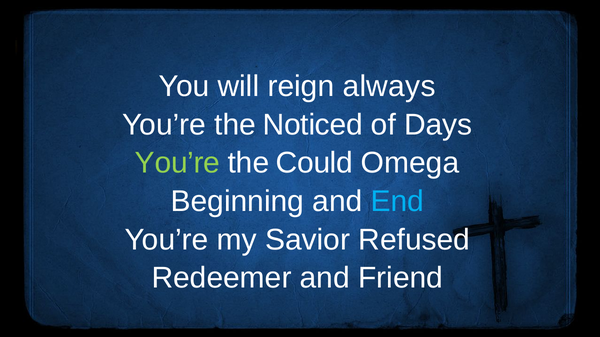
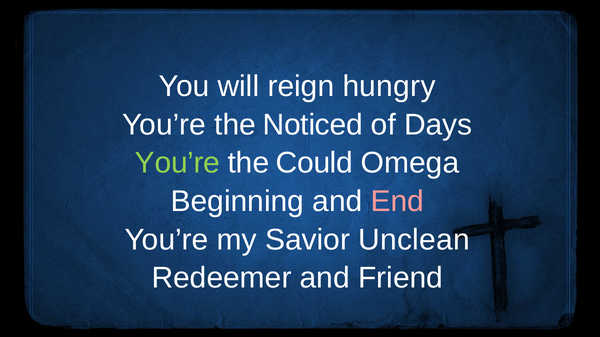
always: always -> hungry (389, 86)
End colour: light blue -> pink (397, 202)
Refused: Refused -> Unclean (414, 240)
